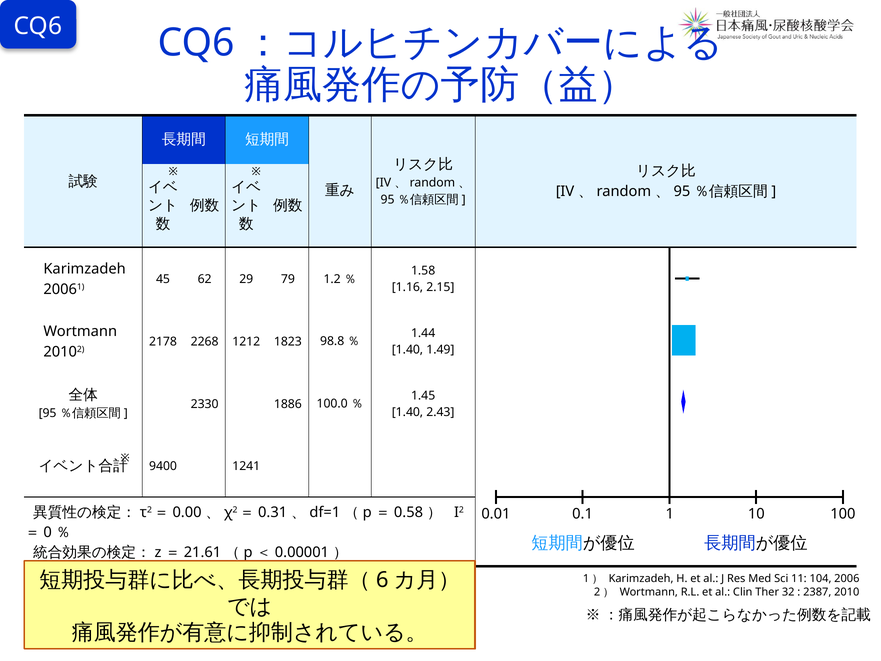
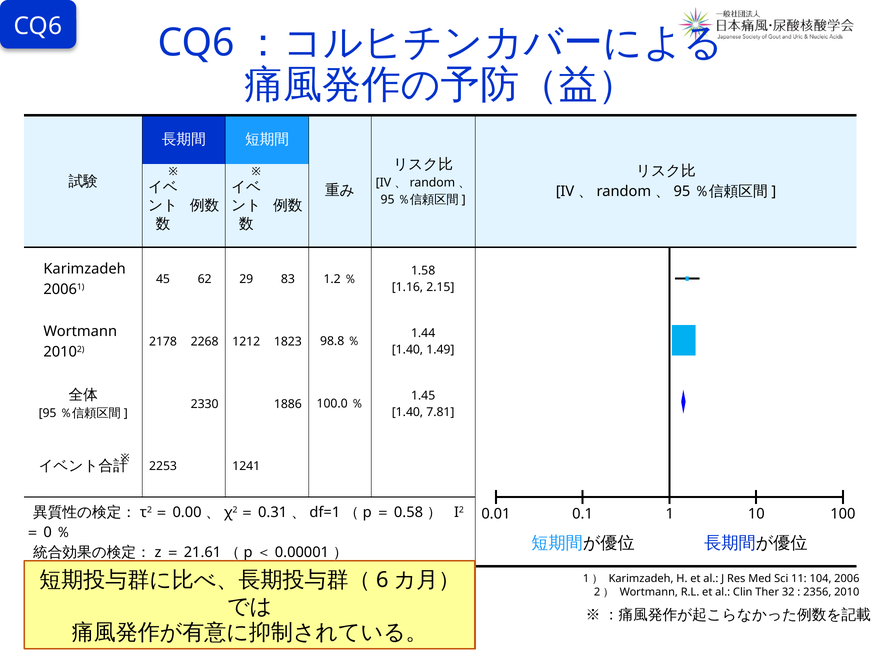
79: 79 -> 83 (288, 279)
2.43: 2.43 -> 7.81 (440, 412)
9400: 9400 -> 2253 (163, 466)
2387: 2387 -> 2356 (817, 592)
